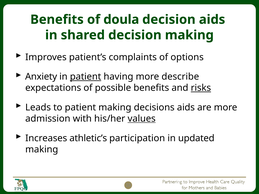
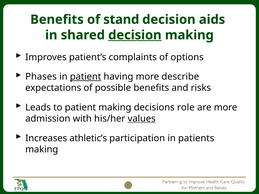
doula: doula -> stand (121, 20)
decision underline: none -> present (135, 35)
Anxiety: Anxiety -> Phases (41, 77)
risks underline: present -> none (201, 88)
decisions aids: aids -> role (186, 108)
updated: updated -> patients (196, 138)
